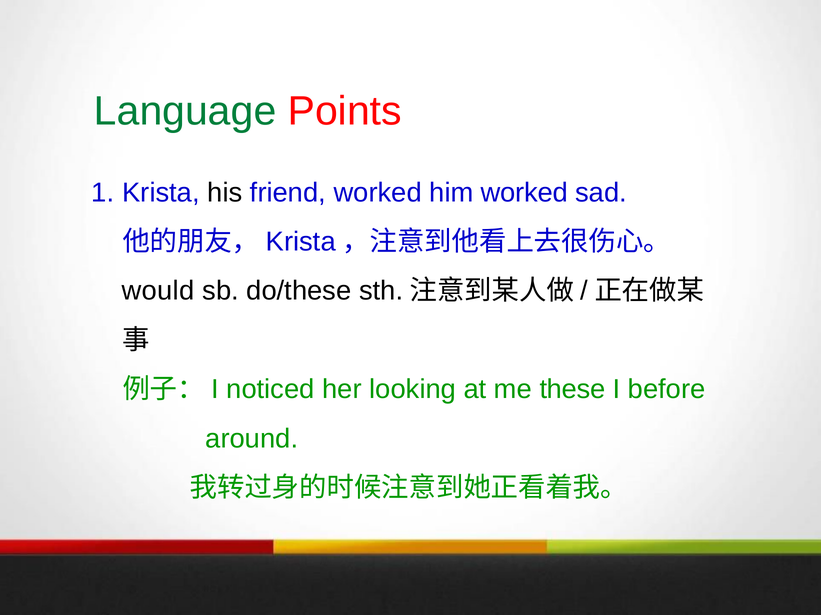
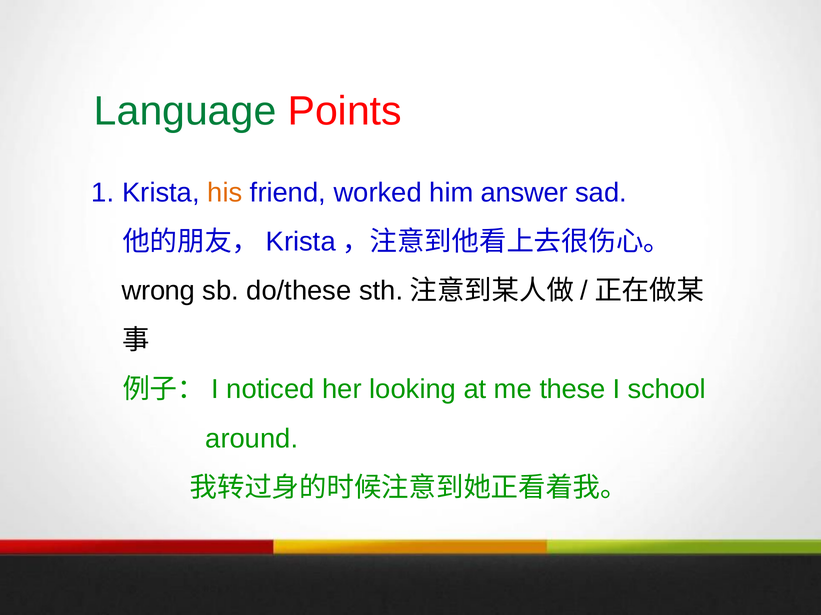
his colour: black -> orange (225, 193)
him worked: worked -> answer (524, 193)
would: would -> wrong (158, 291)
before: before -> school (667, 390)
